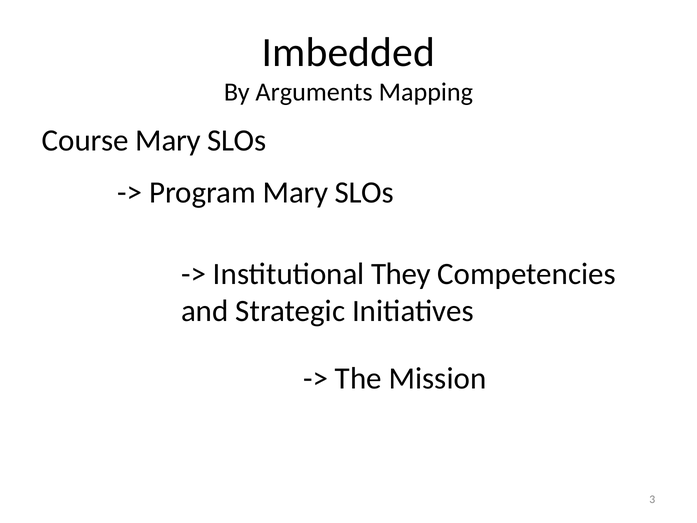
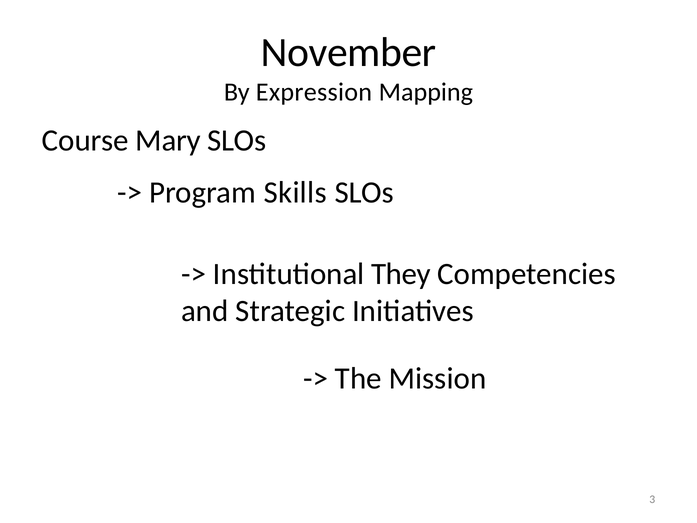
Imbedded: Imbedded -> November (349, 52)
Arguments: Arguments -> Expression (314, 92)
Program Mary: Mary -> Skills (295, 193)
